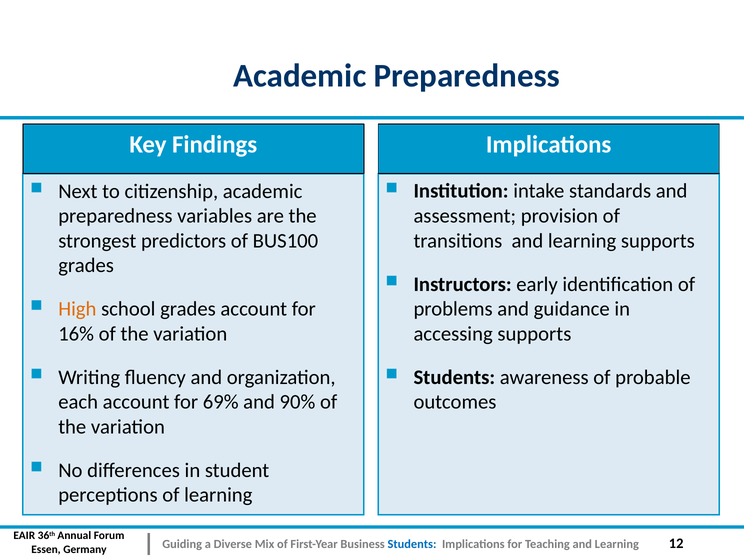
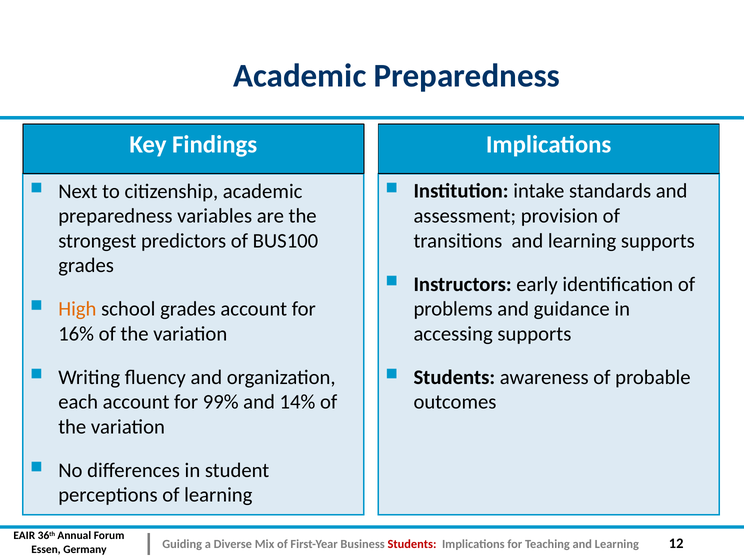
69%: 69% -> 99% (221, 402)
90%: 90% -> 14% (297, 402)
Students colour: blue -> red (412, 544)
